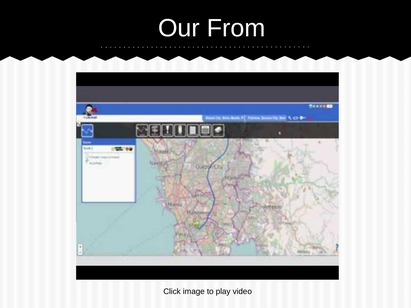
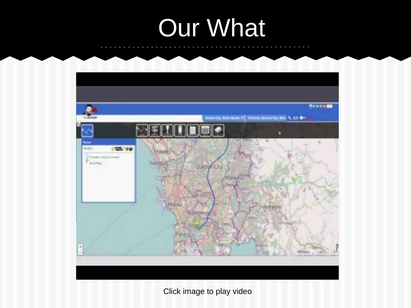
From: From -> What (236, 28)
